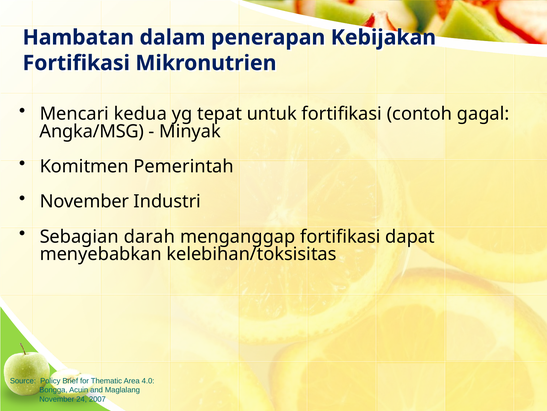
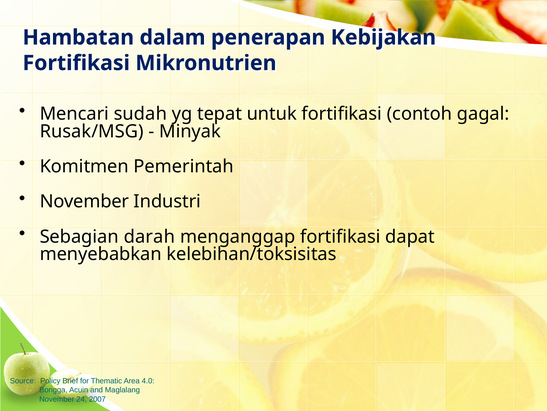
kedua: kedua -> sudah (140, 114)
Angka/MSG: Angka/MSG -> Rusak/MSG (92, 131)
